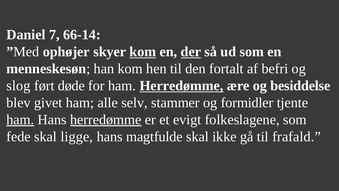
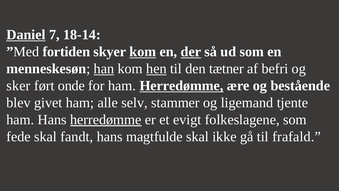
Daniel underline: none -> present (26, 35)
66-14: 66-14 -> 18-14 (82, 35)
ophøjer: ophøjer -> fortiden (66, 52)
han underline: none -> present (104, 69)
hen underline: none -> present (156, 69)
fortalt: fortalt -> tætner (226, 69)
slog: slog -> sker (18, 86)
døde: døde -> onde (71, 86)
besiddelse: besiddelse -> bestående (300, 86)
formidler: formidler -> ligemand (247, 103)
ham underline: present -> none (20, 119)
ligge: ligge -> fandt (77, 136)
